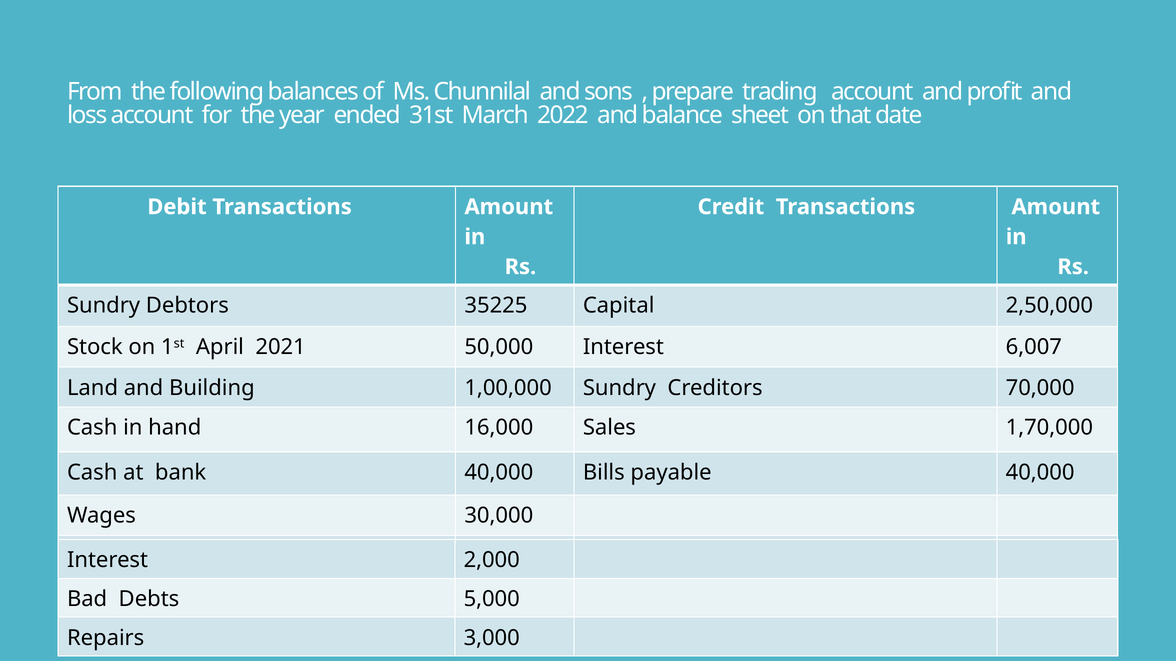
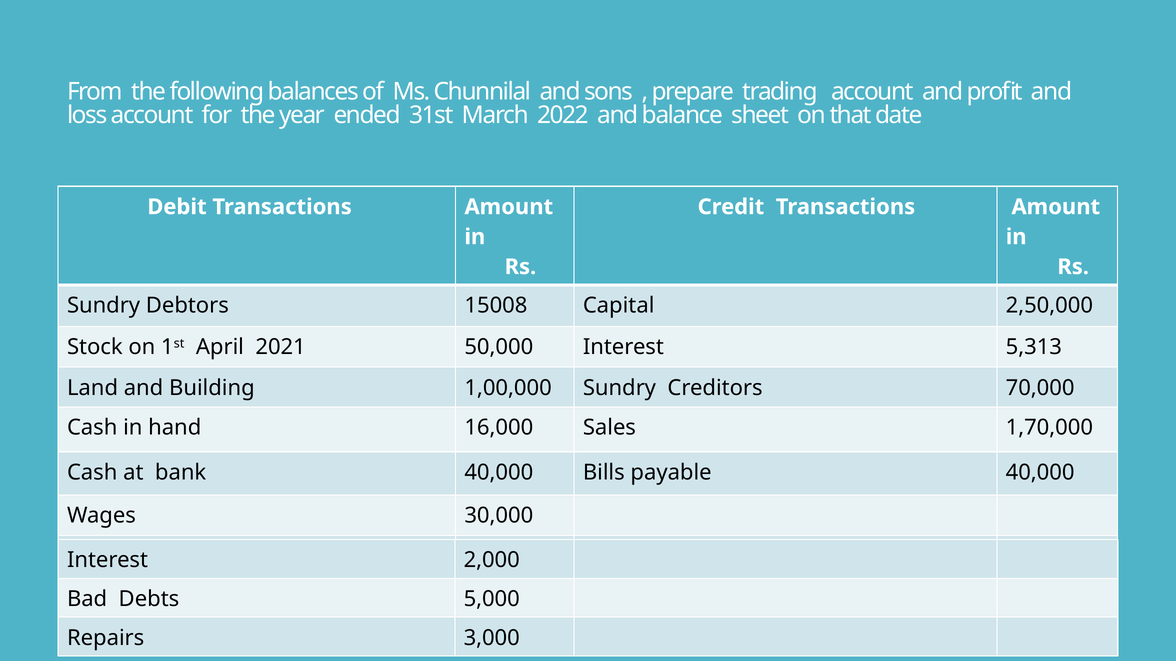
35225: 35225 -> 15008 (496, 306)
6,007: 6,007 -> 5,313 (1034, 347)
